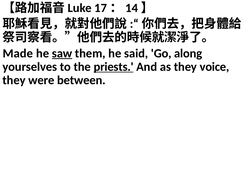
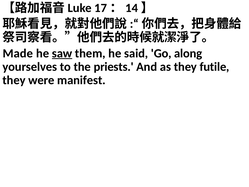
priests underline: present -> none (114, 67)
voice: voice -> futile (214, 67)
between: between -> manifest (81, 80)
